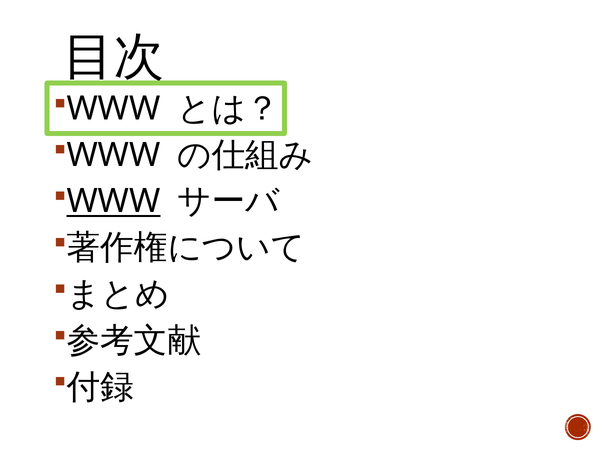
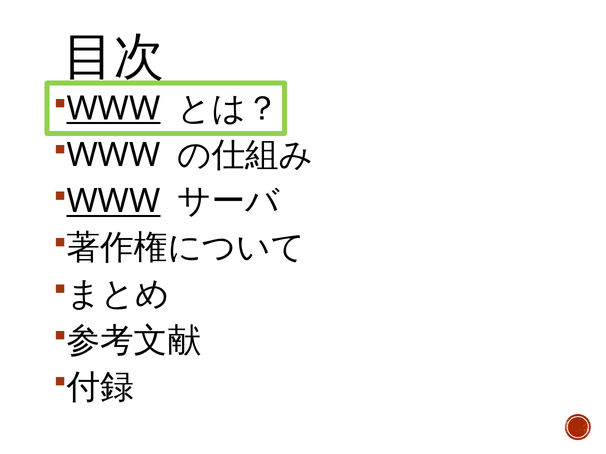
WWW underline: none -> present (114, 109)
